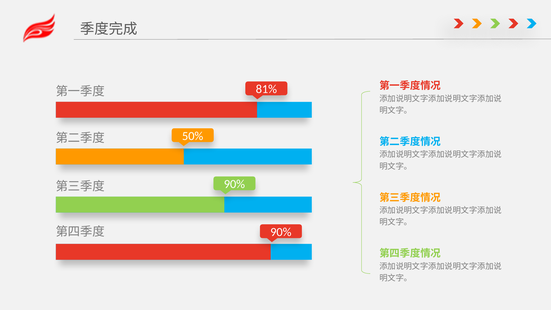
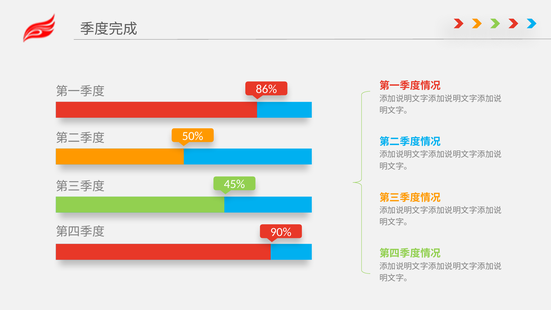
81%: 81% -> 86% (266, 89)
90%: 90% -> 45% (234, 184)
